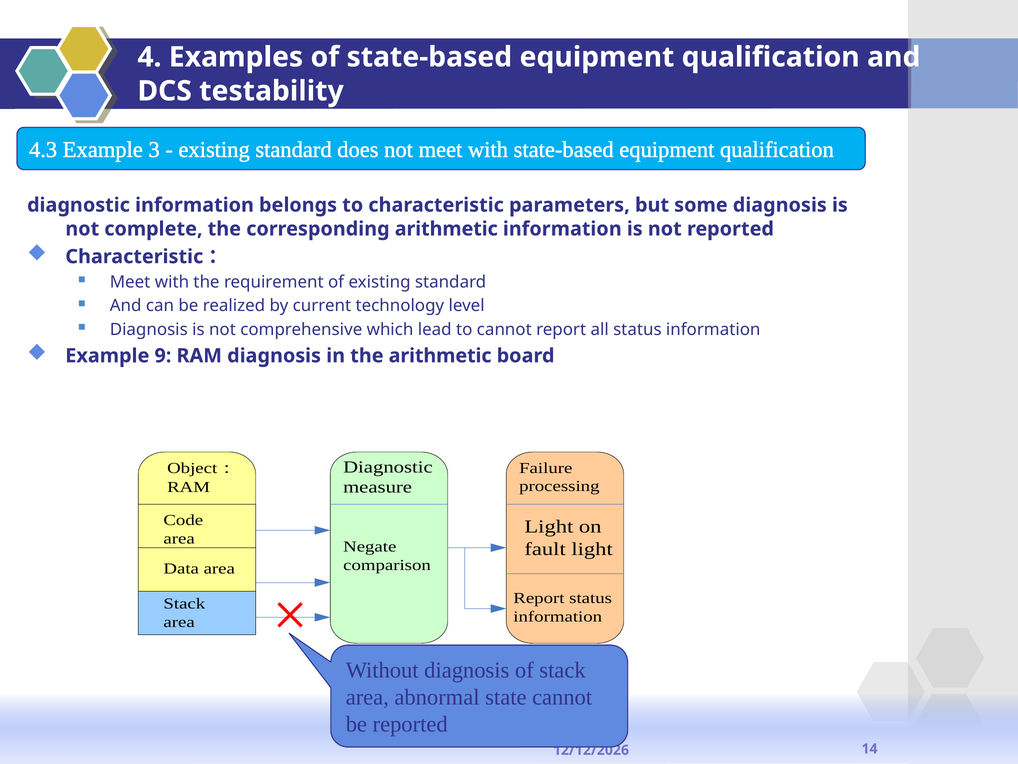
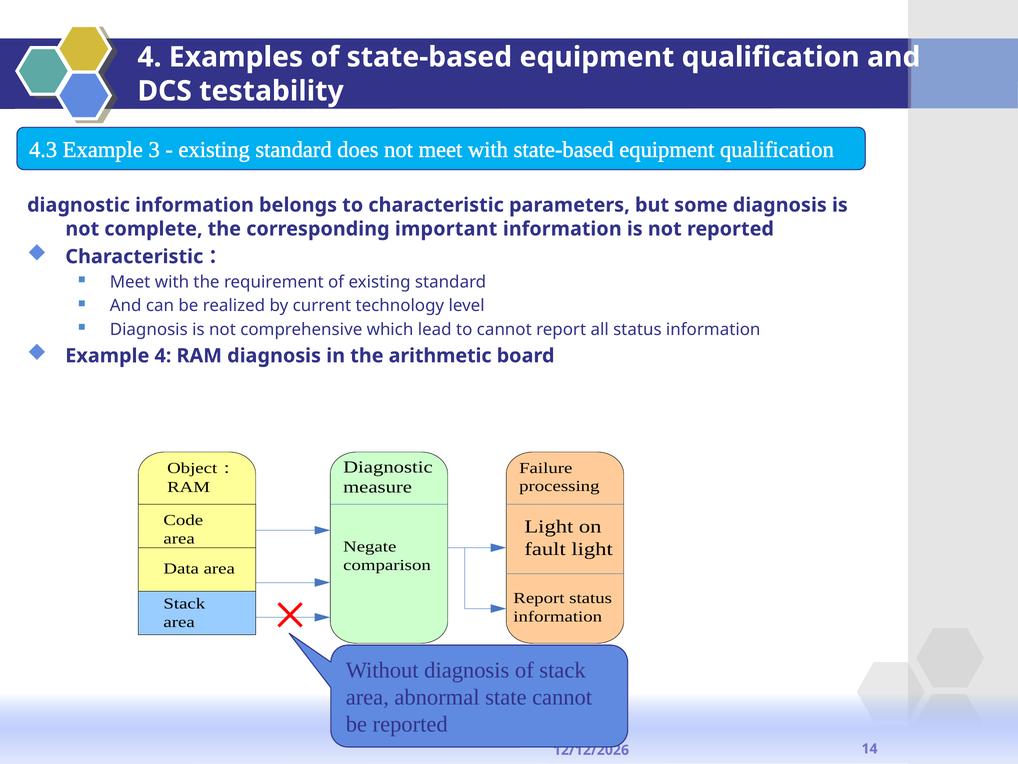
corresponding arithmetic: arithmetic -> important (446, 229)
Example 9: 9 -> 4 (163, 356)
